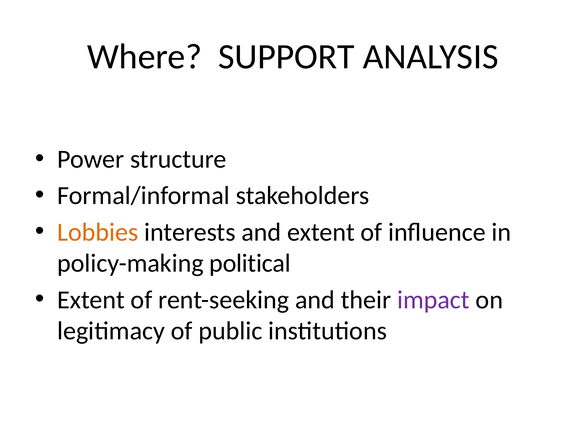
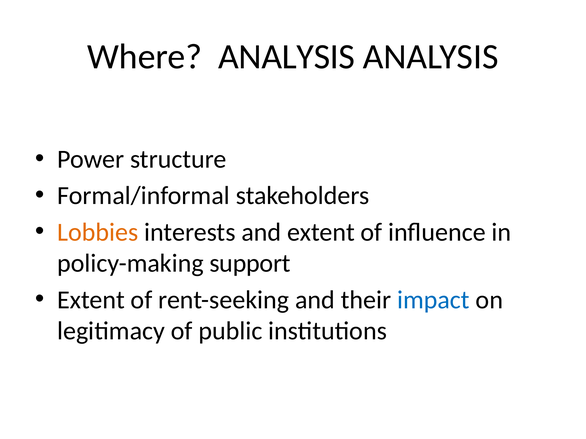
Where SUPPORT: SUPPORT -> ANALYSIS (287, 57)
political: political -> support (250, 264)
impact colour: purple -> blue (433, 300)
